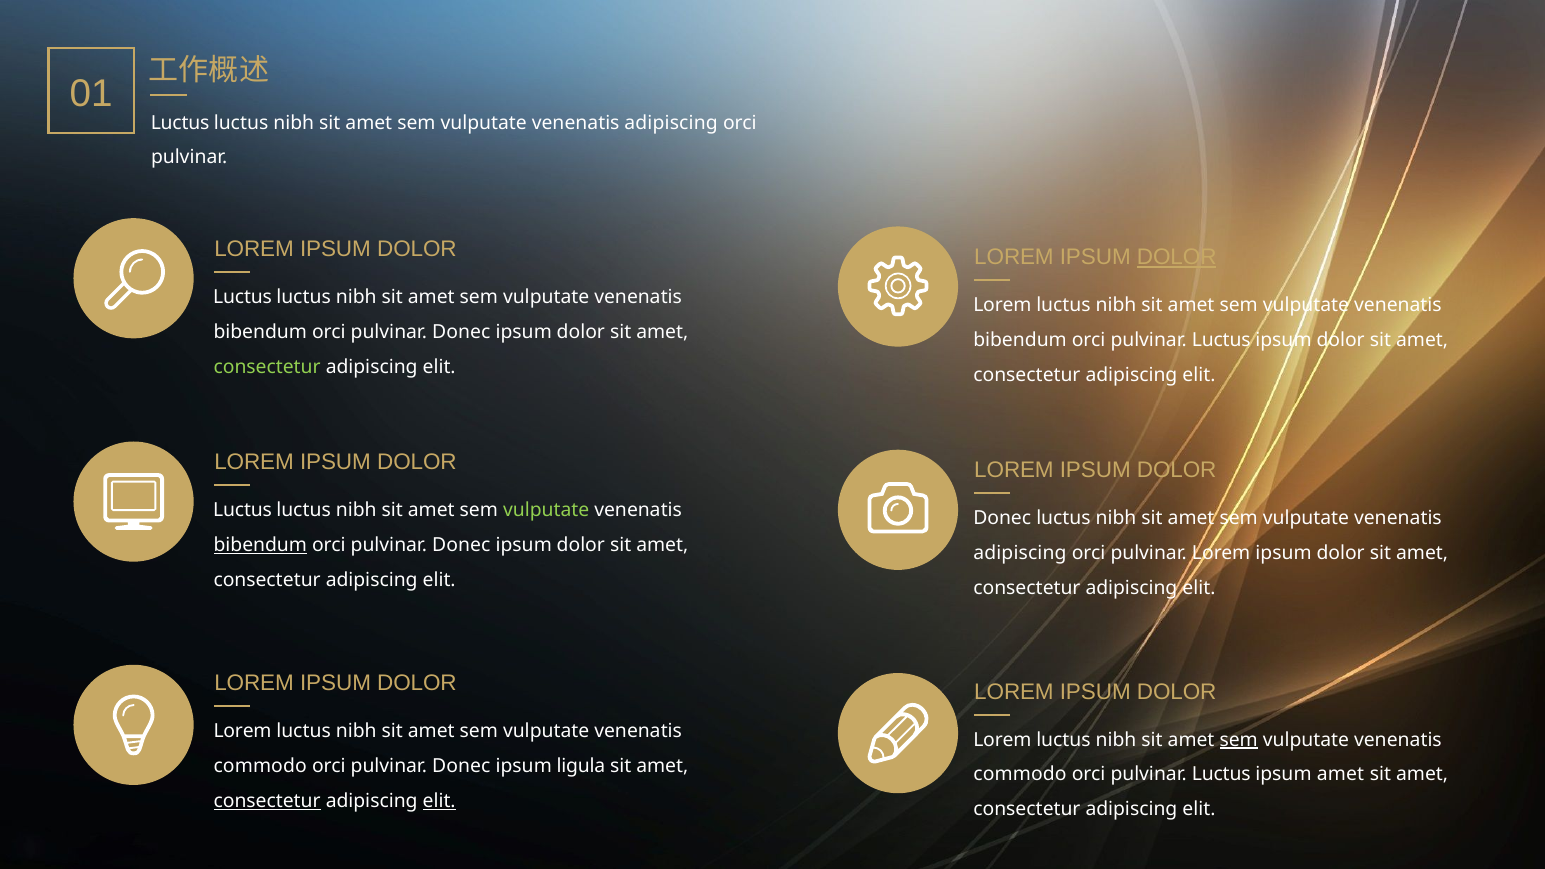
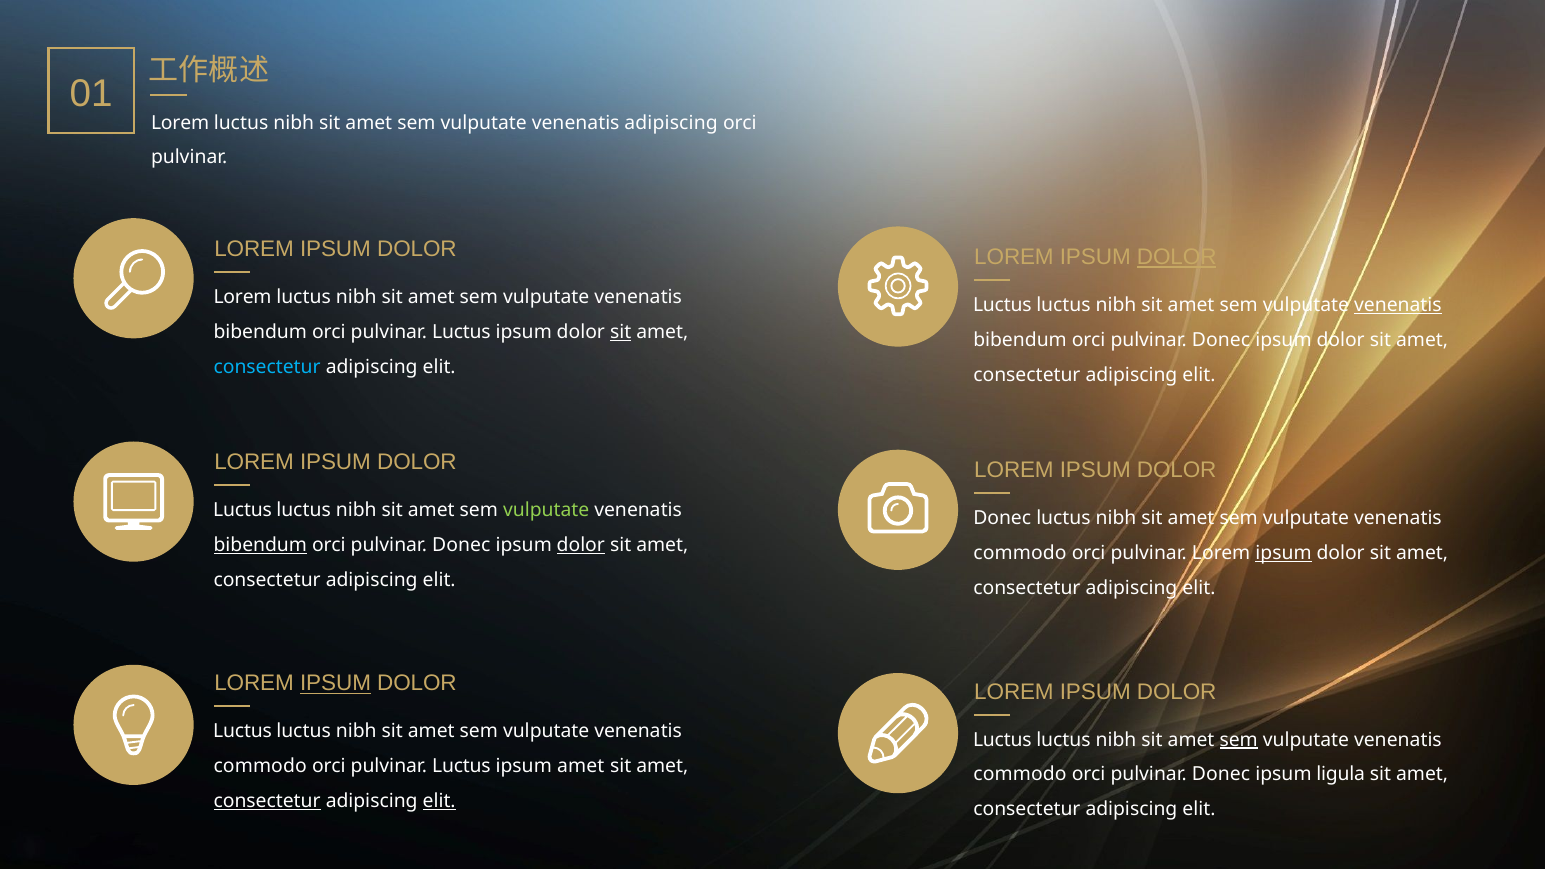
Luctus: Luctus -> Lorem (180, 123)
Luctus: Luctus -> Lorem (243, 297)
Lorem: Lorem -> Luctus (1002, 305)
venenatis underline: none -> present (1398, 305)
Donec: Donec -> Luctus (461, 332)
sit underline: none -> present (621, 332)
Luctus: Luctus -> Donec (1221, 340)
consectetur colour: light green -> light blue (267, 367)
dolor underline: none -> present (581, 545)
adipiscing: adipiscing -> commodo (1020, 553)
ipsum underline: none -> present (1284, 553)
IPSUM underline: none -> present (336, 684)
Lorem: Lorem -> Luctus (243, 732)
Lorem: Lorem -> Luctus (1002, 740)
Donec: Donec -> Luctus (461, 766)
ipsum ligula: ligula -> amet (581, 766)
Luctus: Luctus -> Donec (1221, 775)
ipsum amet: amet -> ligula (1341, 775)
